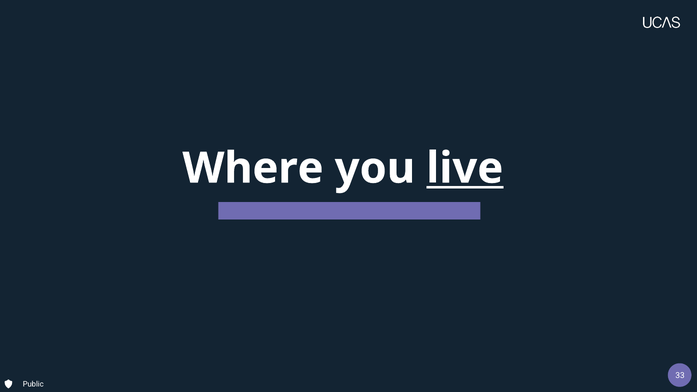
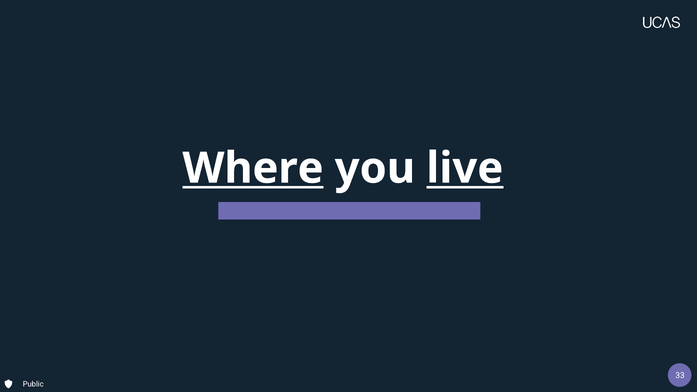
Where underline: none -> present (253, 168)
